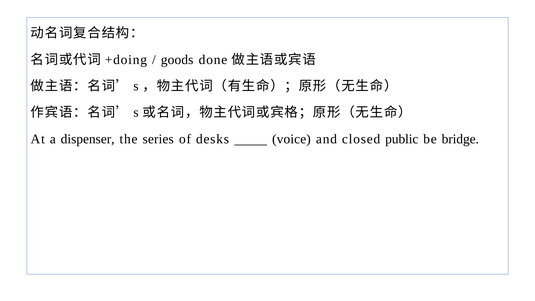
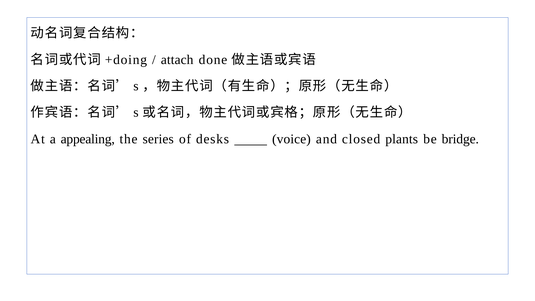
goods: goods -> attach (177, 60)
dispenser: dispenser -> appealing (88, 139)
public: public -> plants (402, 139)
